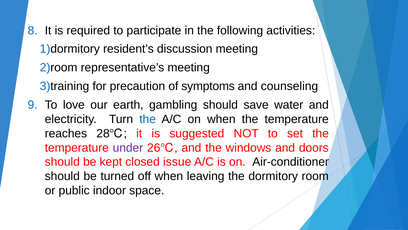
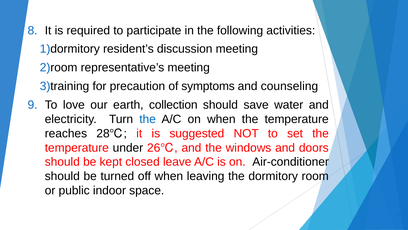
gambling: gambling -> collection (173, 105)
under colour: purple -> black (128, 147)
issue: issue -> leave (177, 162)
